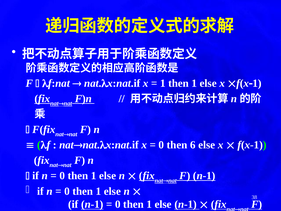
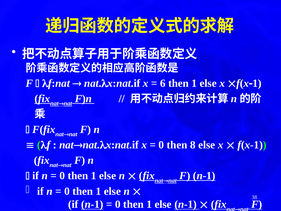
1: 1 -> 6 (163, 83)
6: 6 -> 8 (193, 145)
